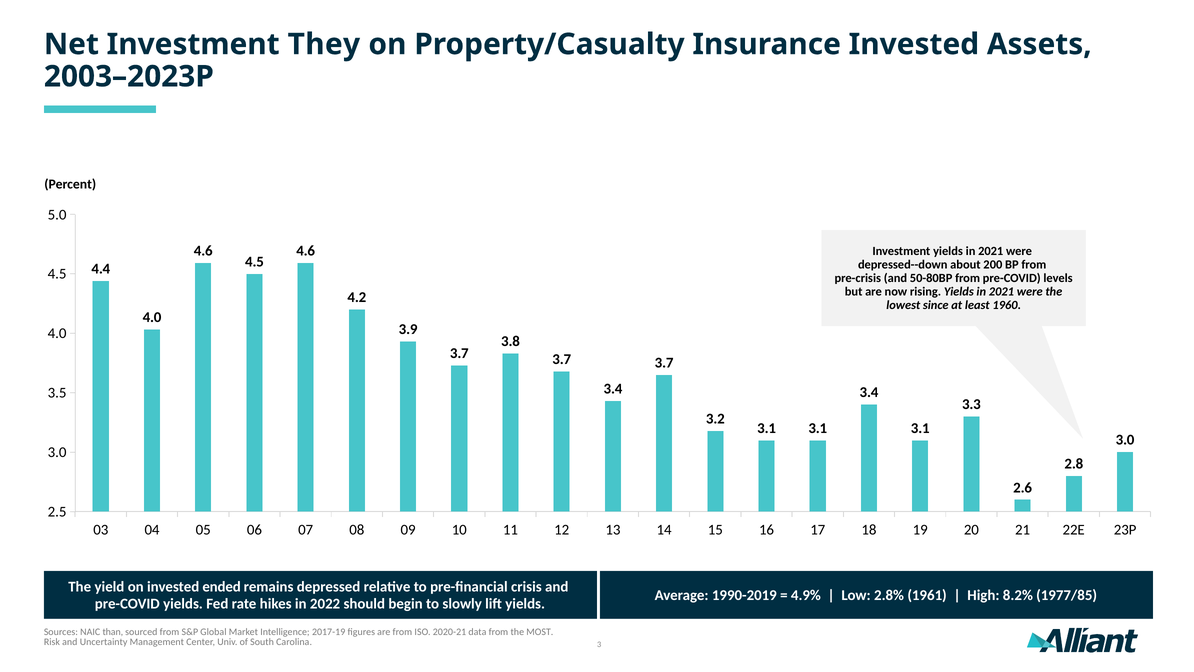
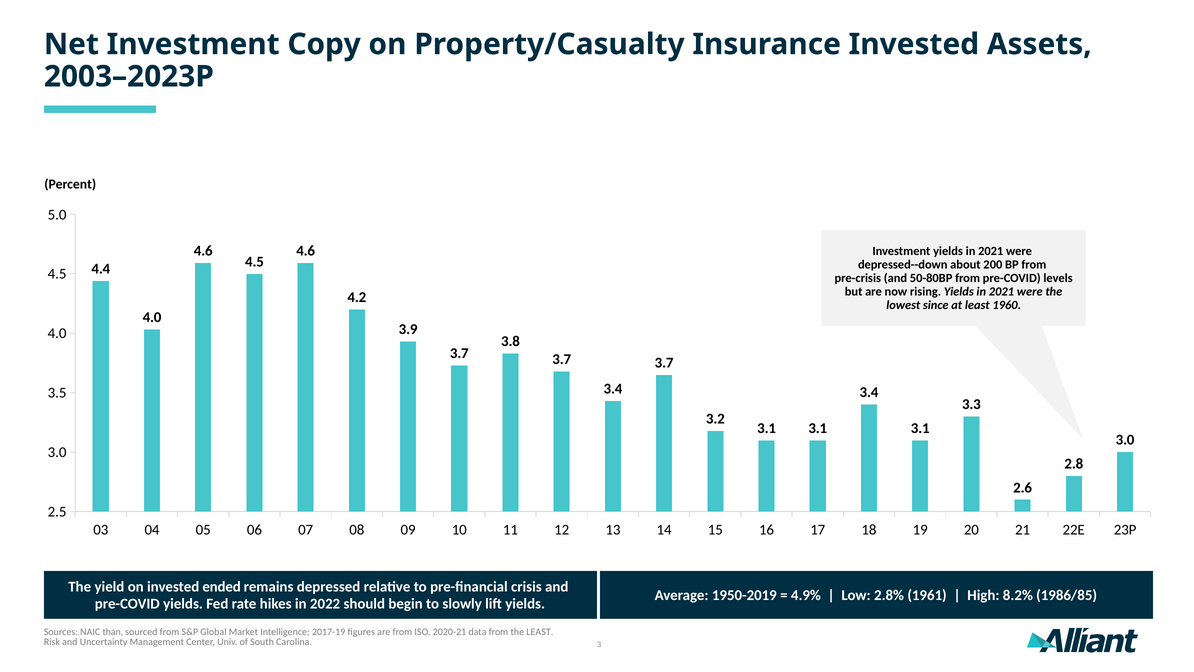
They: They -> Copy (324, 44)
1990-2019: 1990-2019 -> 1950-2019 (744, 595)
1977/85: 1977/85 -> 1986/85 (1067, 595)
the MOST: MOST -> LEAST (540, 632)
